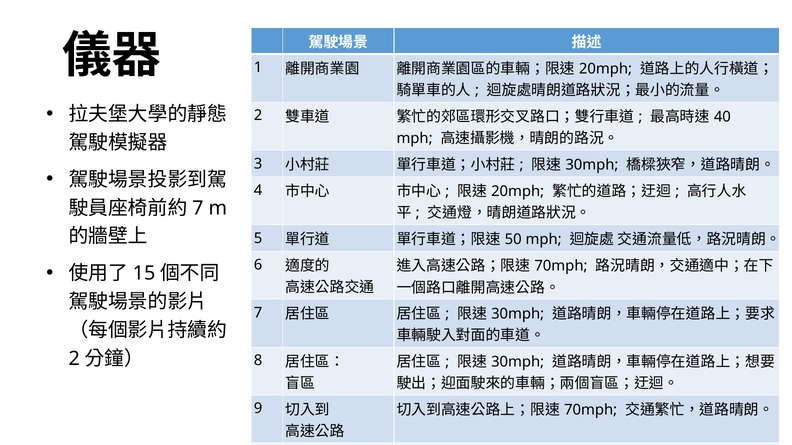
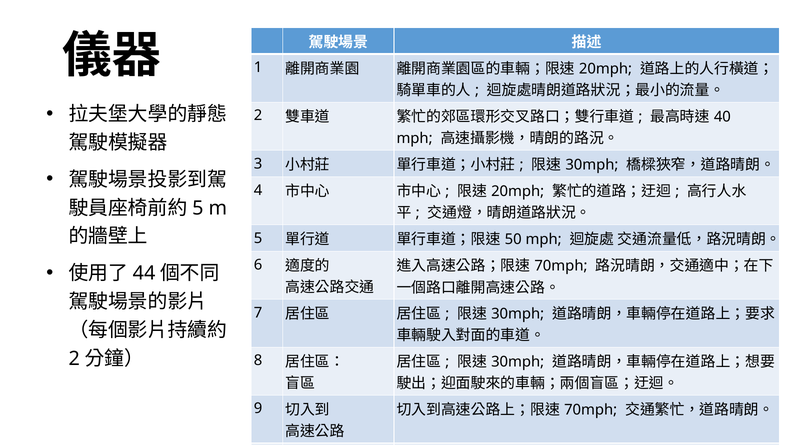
7: 7 -> 5 (198, 208)
15: 15 -> 44 (144, 273)
